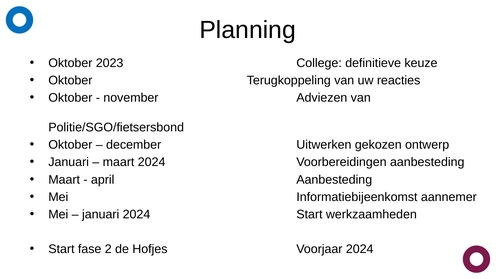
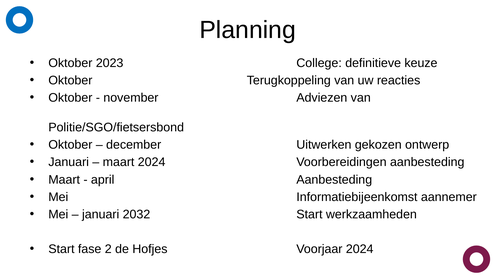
januari 2024: 2024 -> 2032 (136, 214)
